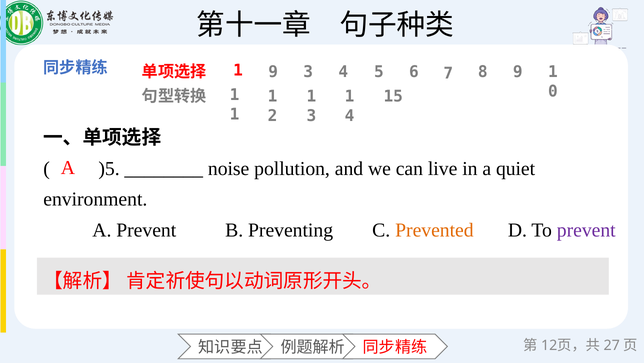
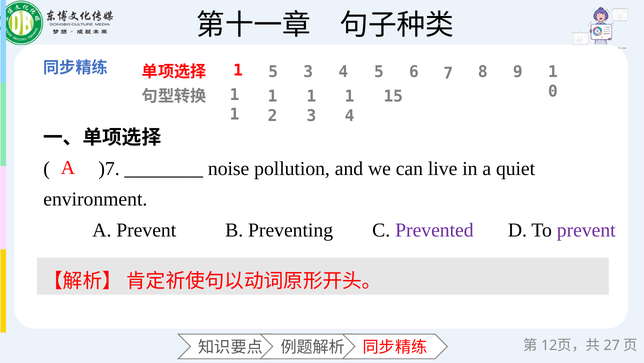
1 9: 9 -> 5 (273, 72)
)5: )5 -> )7 (109, 168)
Prevented colour: orange -> purple (434, 230)
